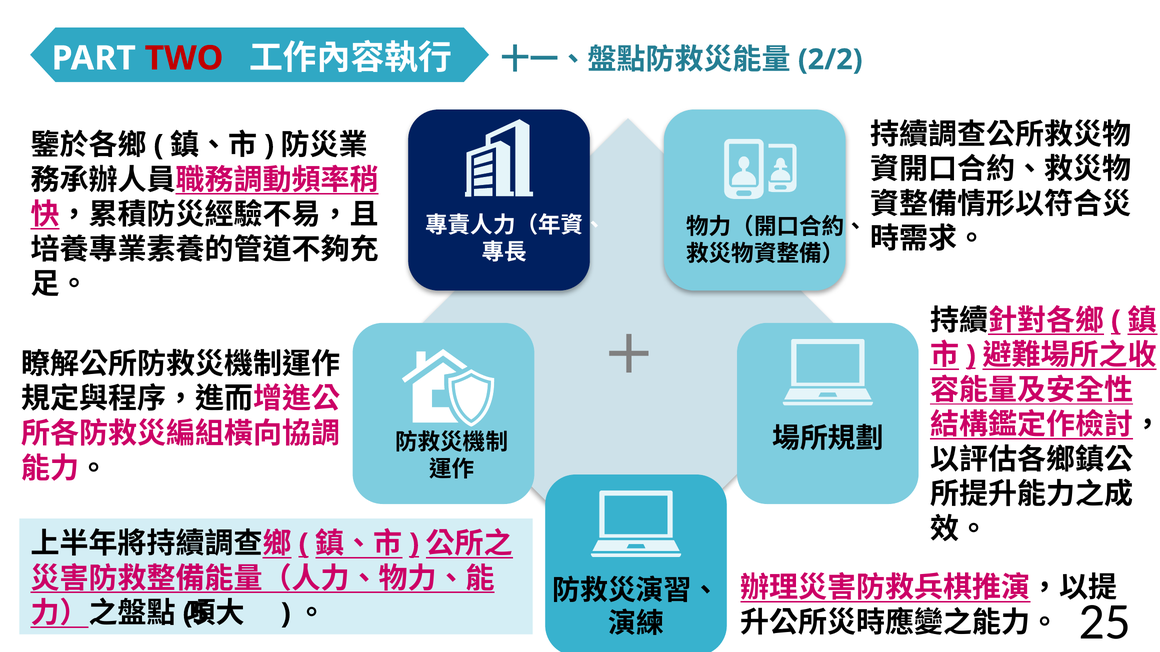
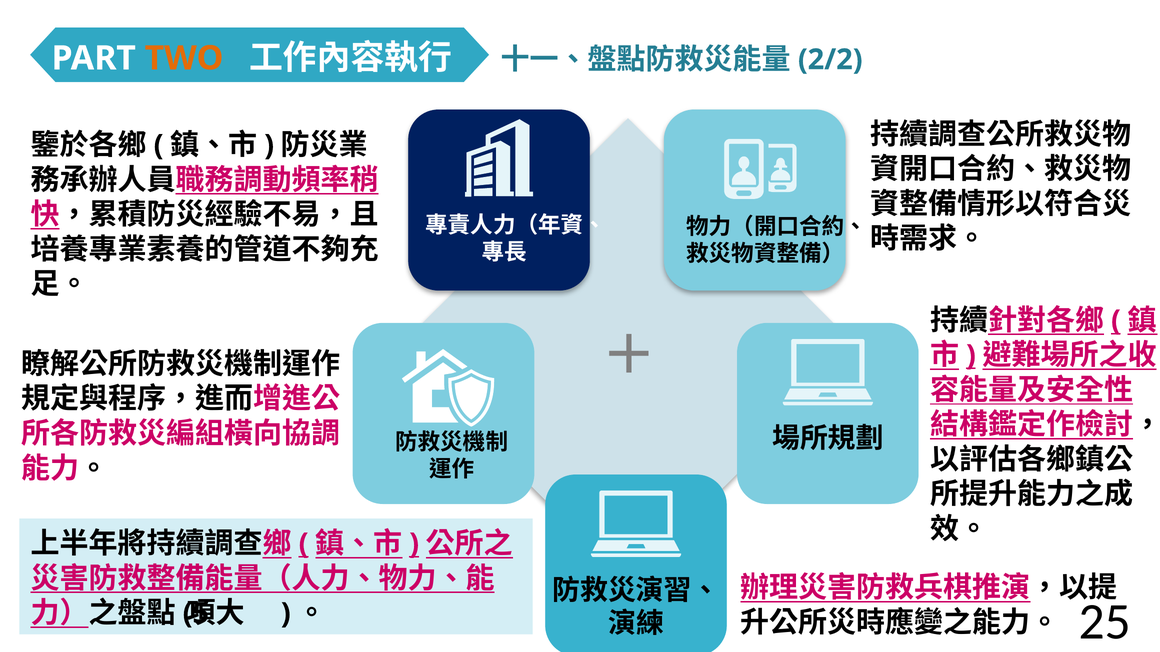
TWO colour: red -> orange (184, 58)
